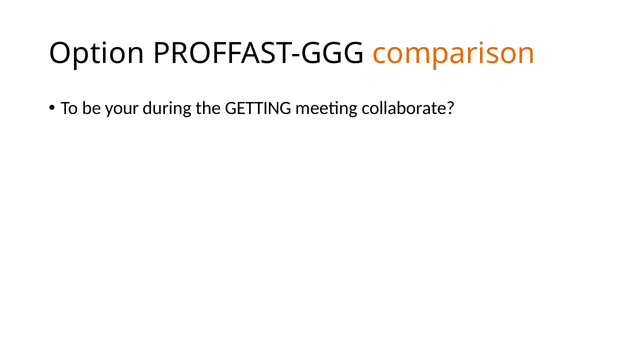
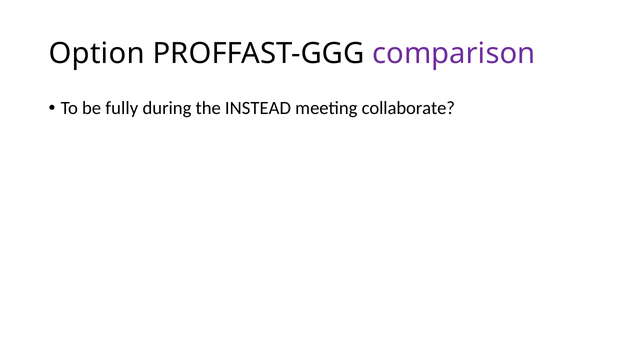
comparison colour: orange -> purple (454, 54)
your: your -> fully (122, 108)
GETTING: GETTING -> INSTEAD (258, 108)
